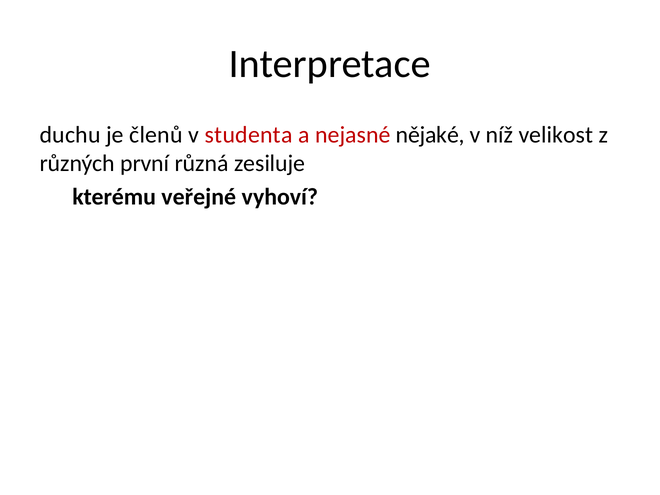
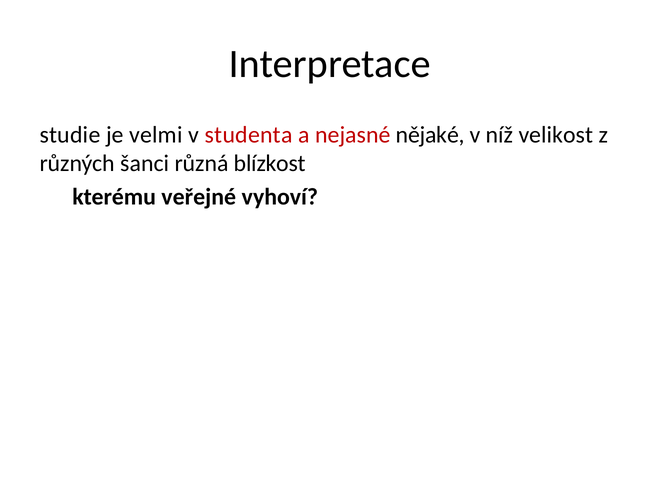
duchu: duchu -> studie (70, 135)
členů: členů -> velmi (156, 135)
první: první -> šanci (145, 163)
zesiluje: zesiluje -> blízkost (270, 163)
